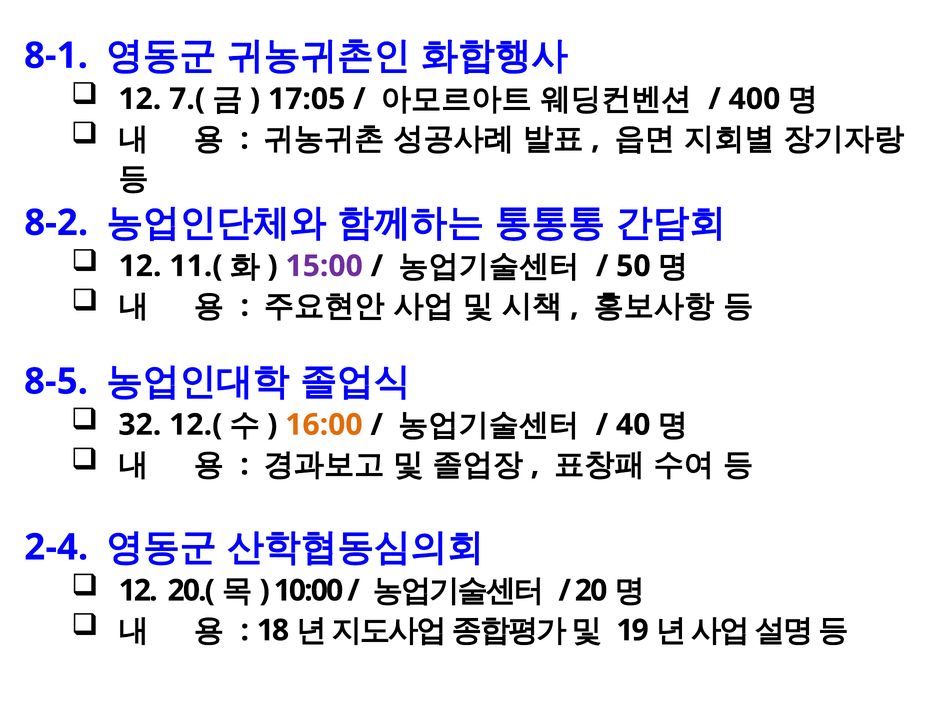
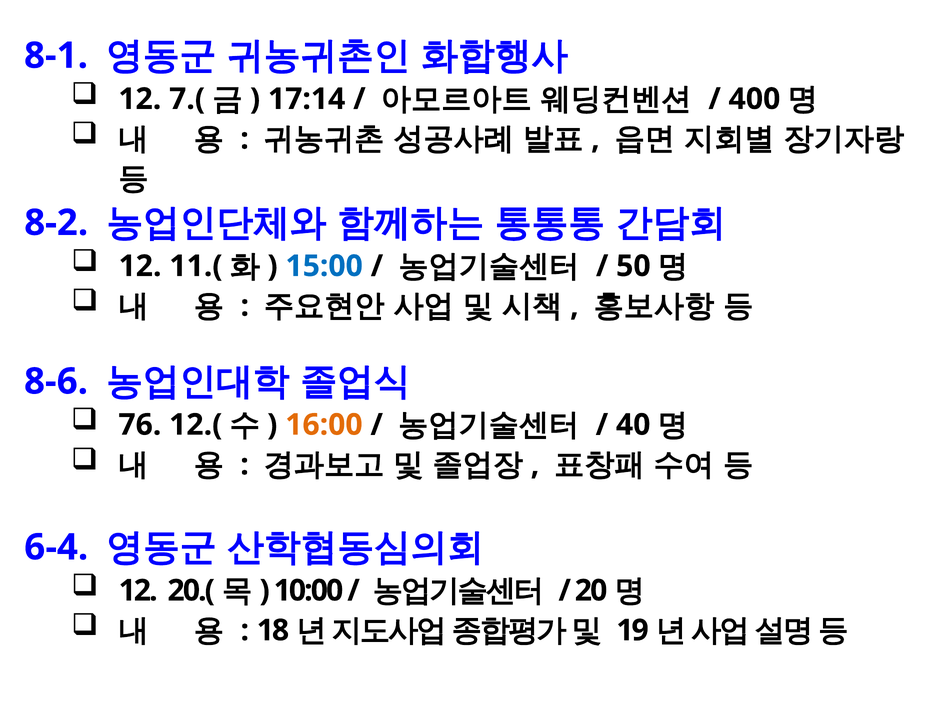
17:05: 17:05 -> 17:14 (307, 99)
15:00 colour: purple -> blue (324, 266)
8-5: 8-5 -> 8-6 (56, 382)
32: 32 -> 76 (140, 425)
2-4: 2-4 -> 6-4 (56, 547)
